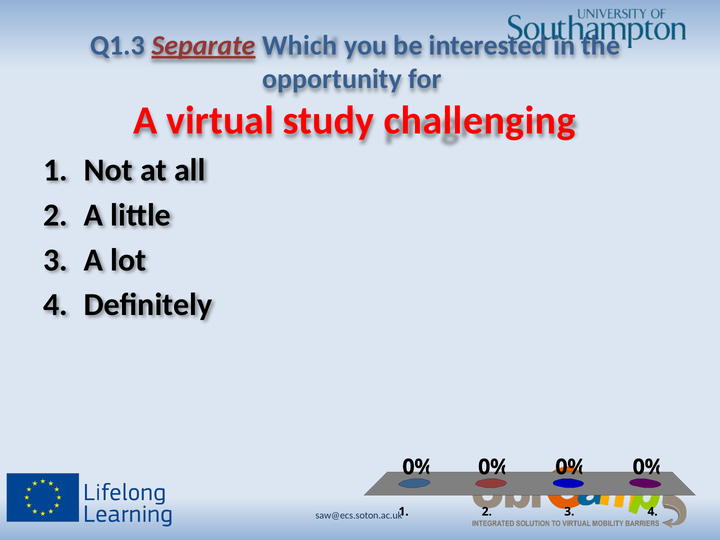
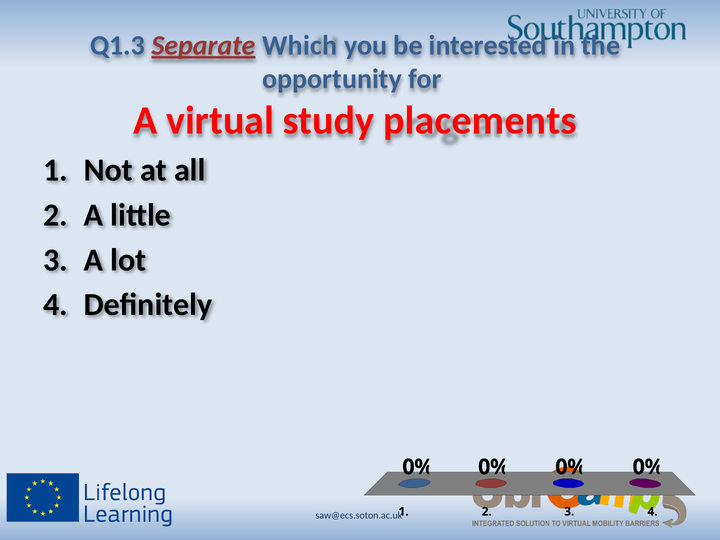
challenging: challenging -> placements (480, 121)
